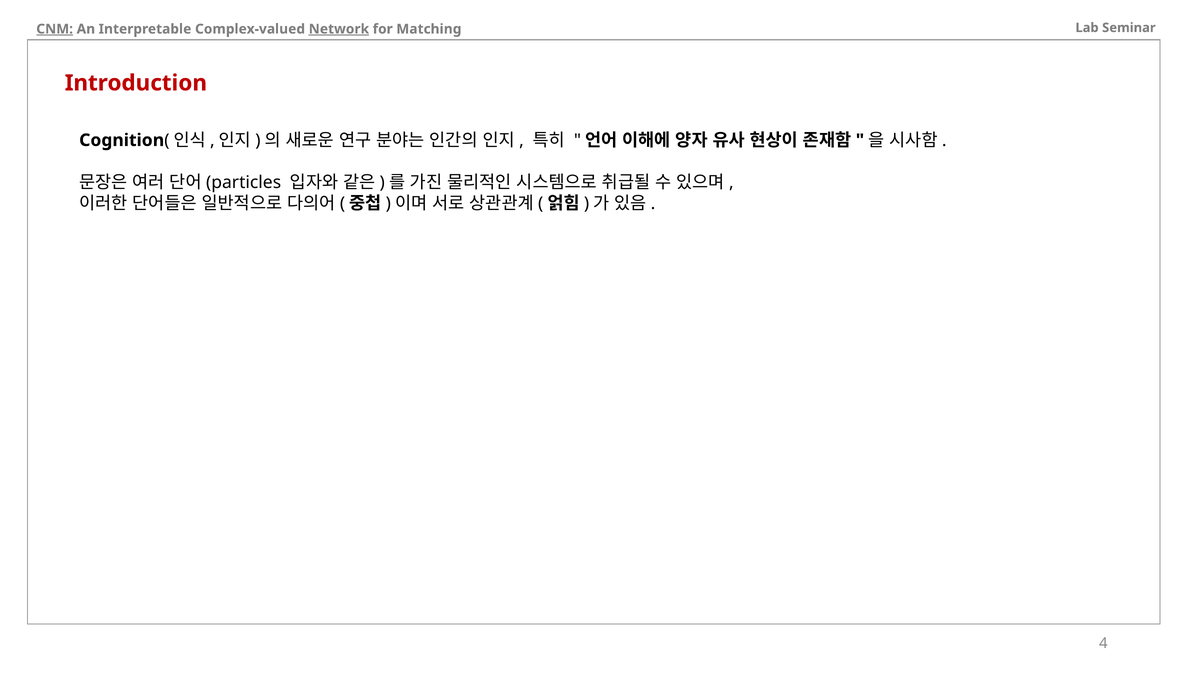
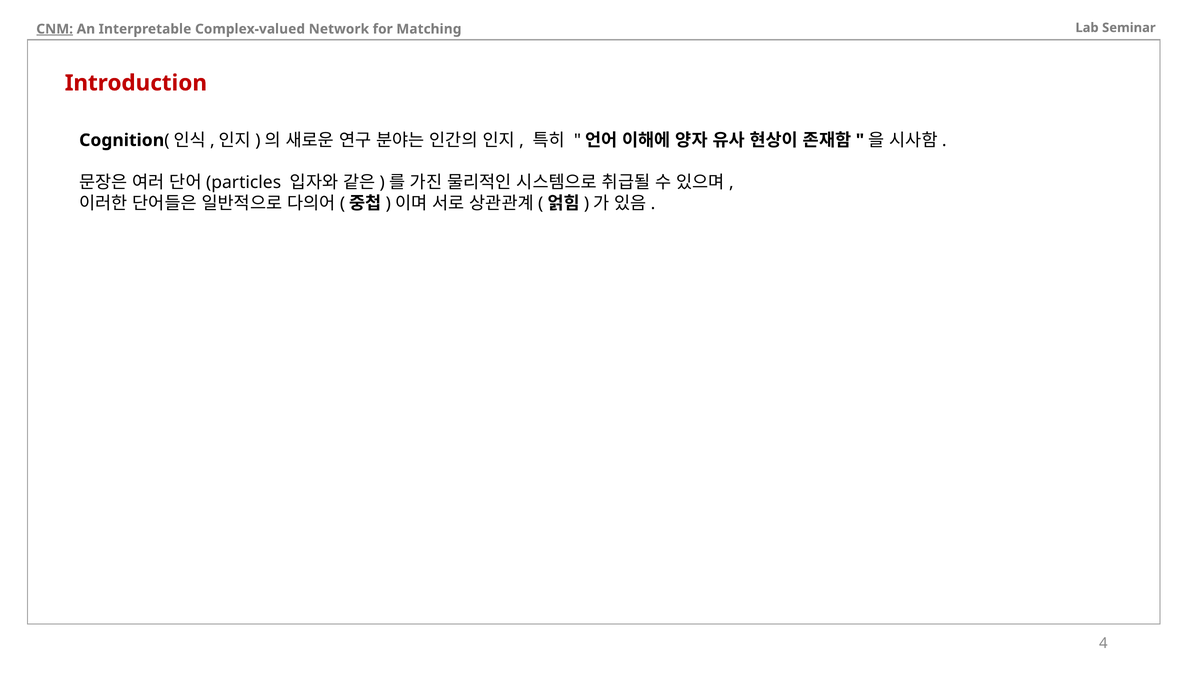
Network underline: present -> none (339, 29)
